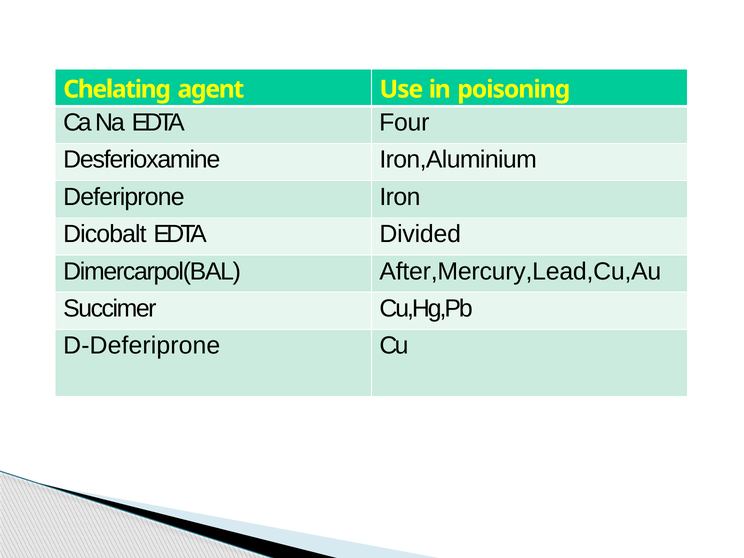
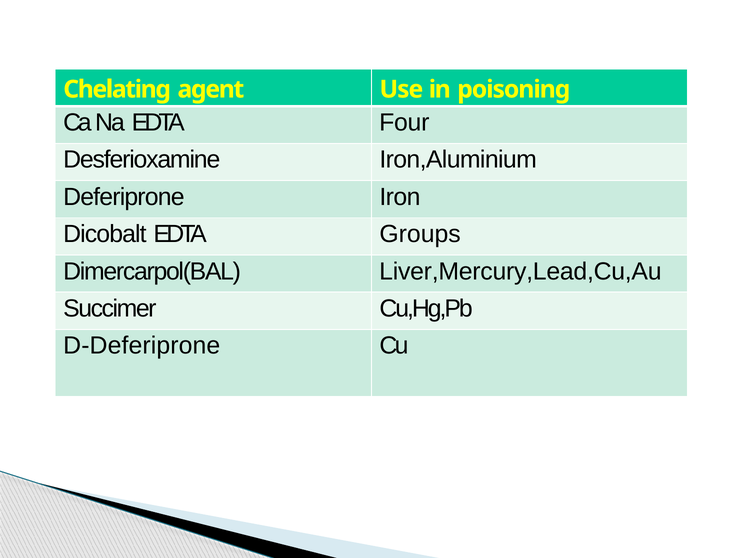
Divided: Divided -> Groups (420, 234)
After,Mercury,Lead,Cu,Au: After,Mercury,Lead,Cu,Au -> Liver,Mercury,Lead,Cu,Au (520, 271)
